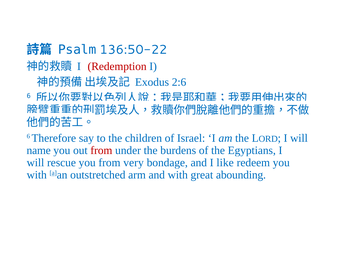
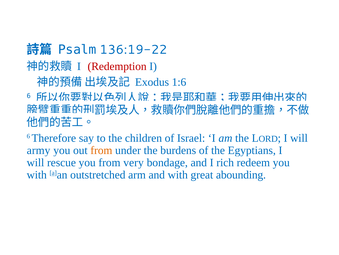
136:50-22: 136:50-22 -> 136:19-22 (133, 50)
2:6: 2:6 -> 1:6 (179, 82)
name: name -> army (39, 150)
from colour: red -> orange (101, 150)
like: like -> rich (225, 162)
